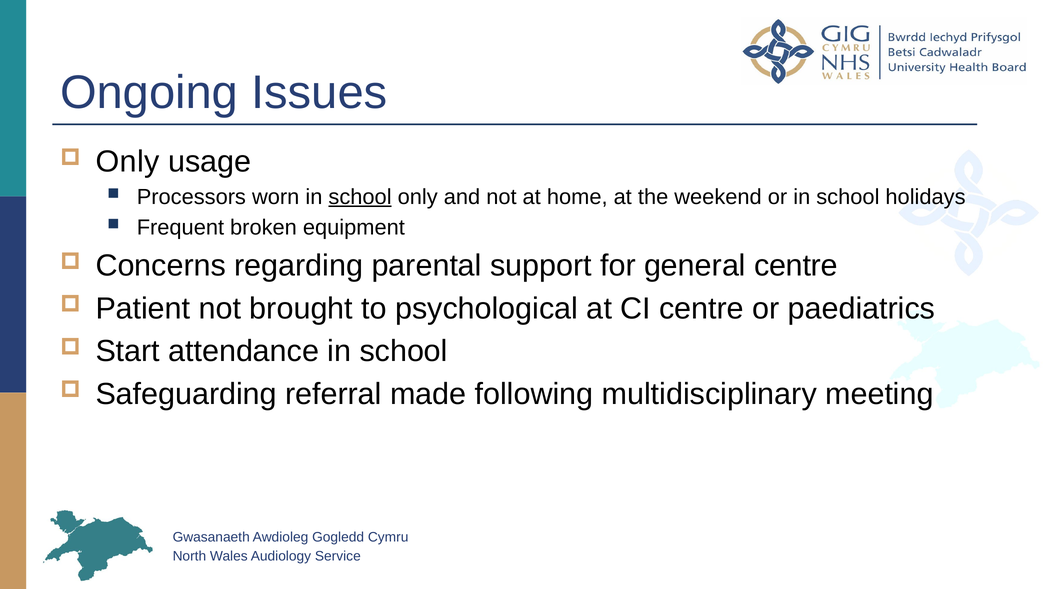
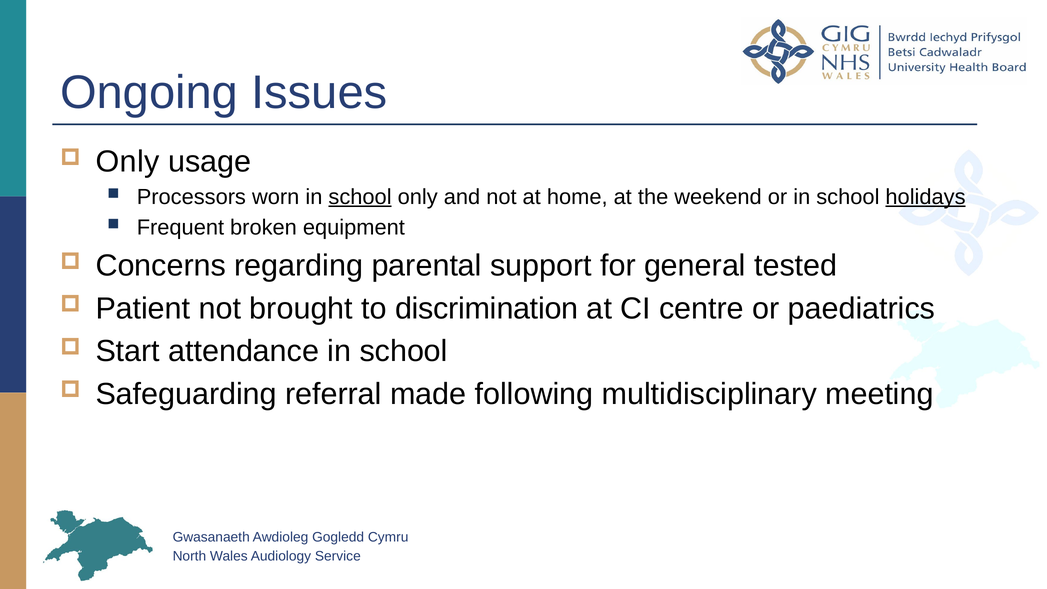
holidays underline: none -> present (926, 197)
general centre: centre -> tested (796, 266)
psychological: psychological -> discrimination (487, 308)
